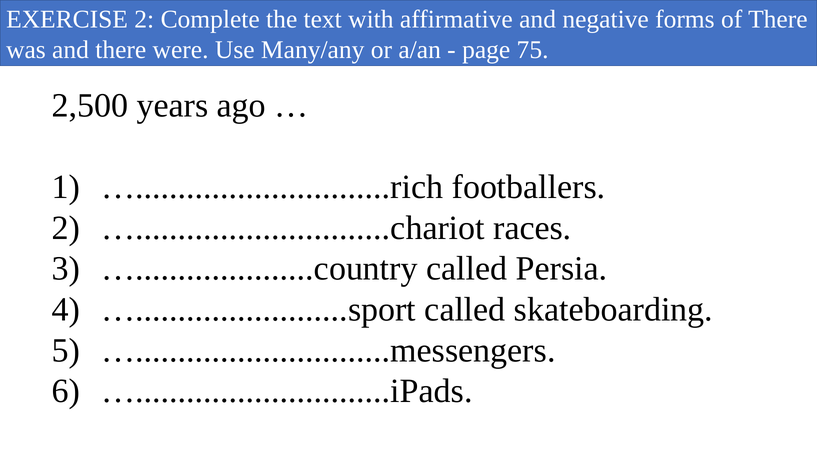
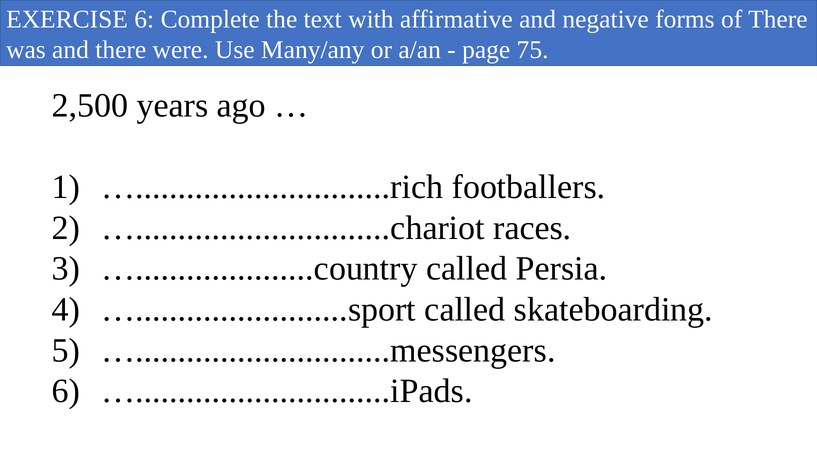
EXERCISE 2: 2 -> 6 (144, 19)
